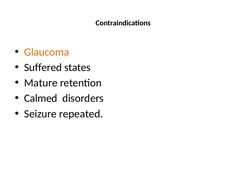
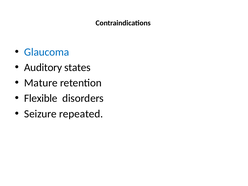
Glaucoma colour: orange -> blue (47, 52)
Suffered: Suffered -> Auditory (43, 67)
Calmed: Calmed -> Flexible (41, 98)
